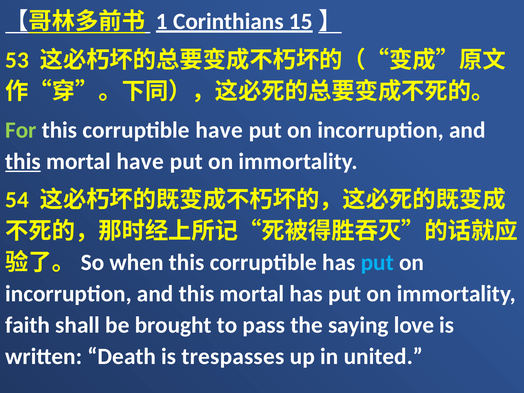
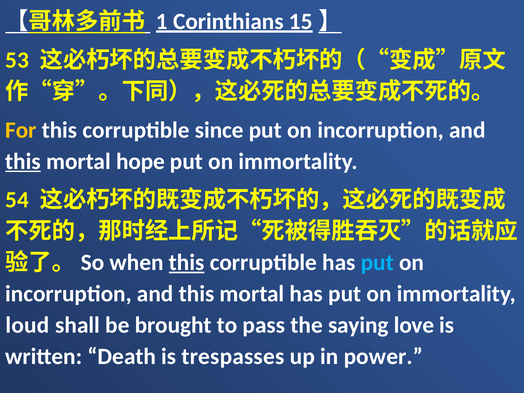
For colour: light green -> yellow (21, 130)
corruptible have: have -> since (219, 130)
mortal have: have -> hope (140, 161)
this underline: none -> present (187, 262)
faith: faith -> loud (28, 325)
united: united -> power (383, 356)
